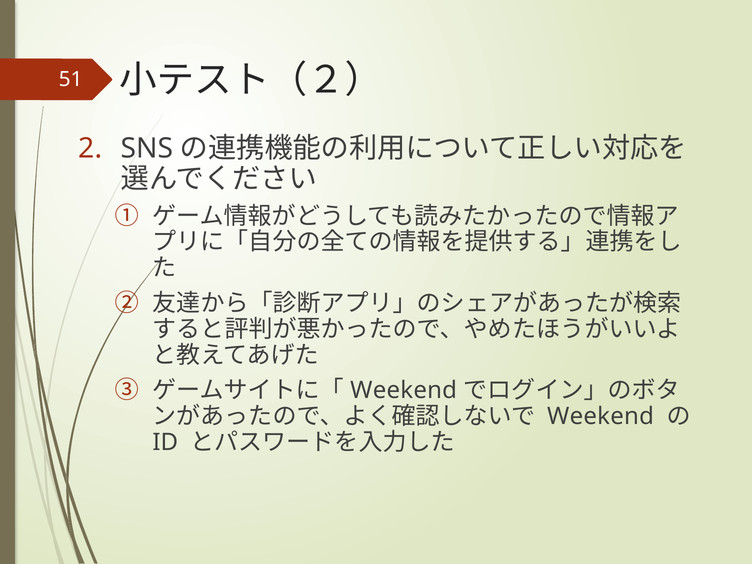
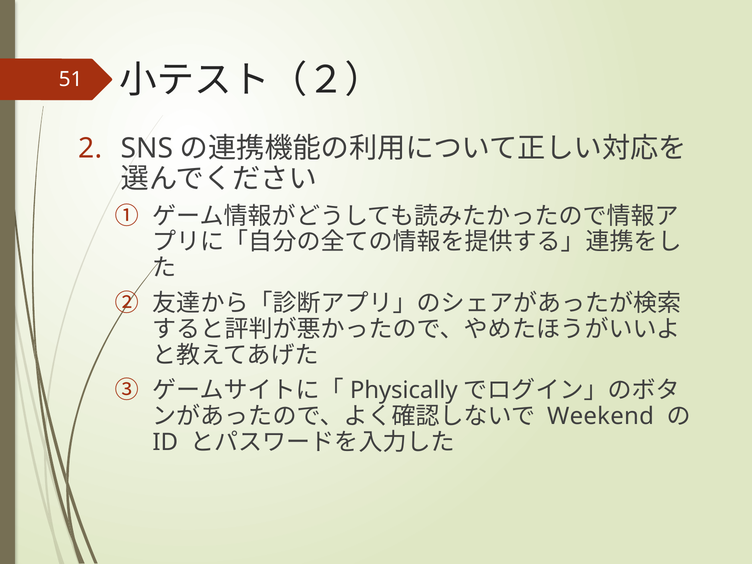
Weekend: Weekend -> Physically (404, 390)
